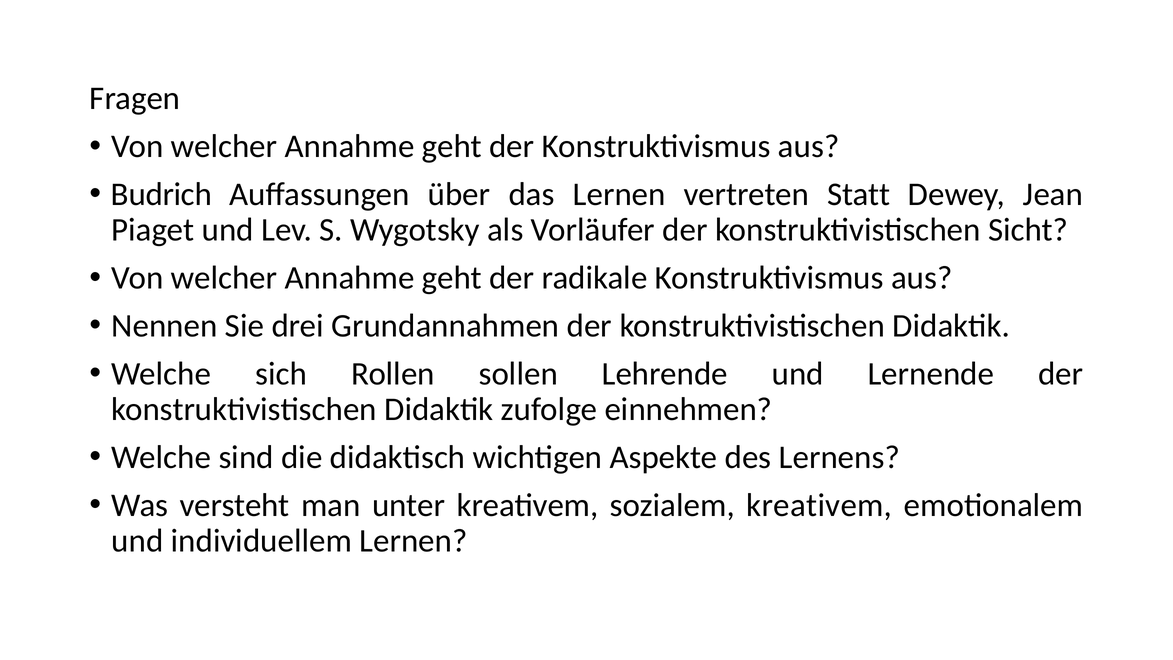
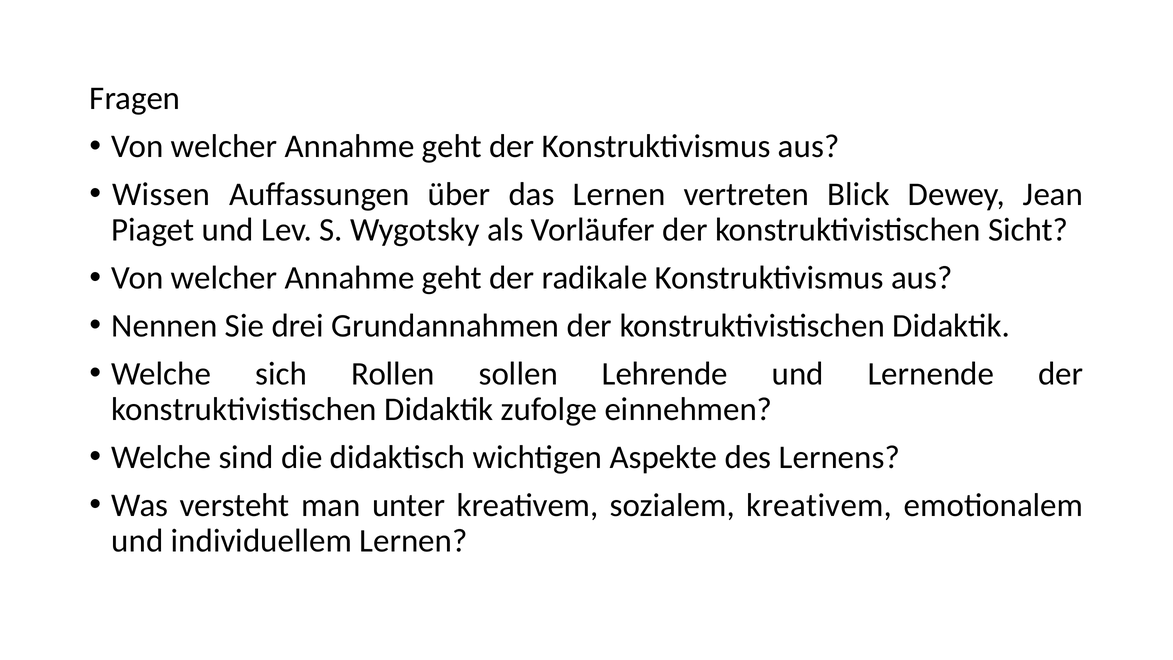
Budrich: Budrich -> Wissen (161, 194)
Statt: Statt -> Blick (858, 194)
